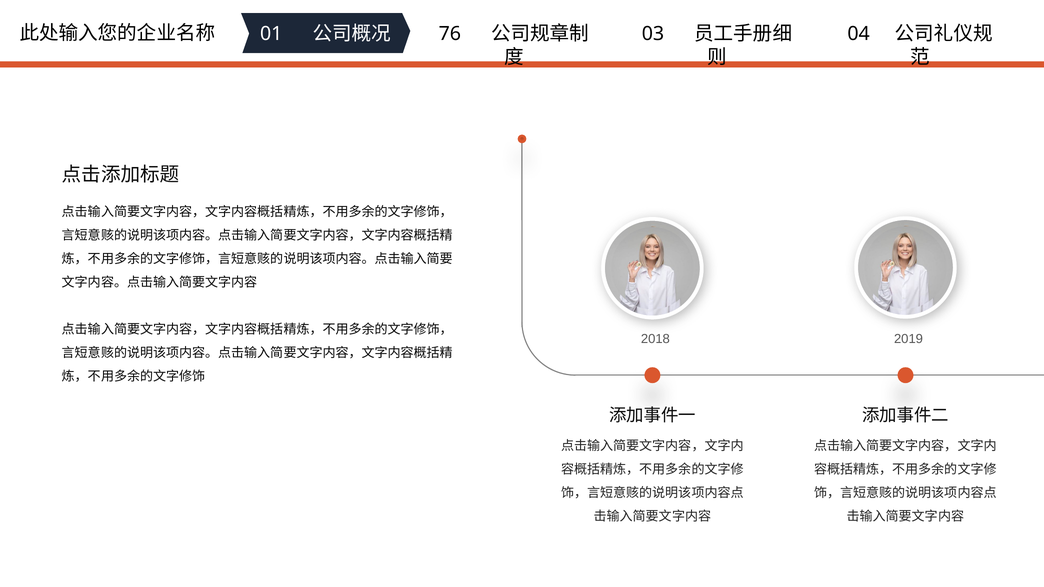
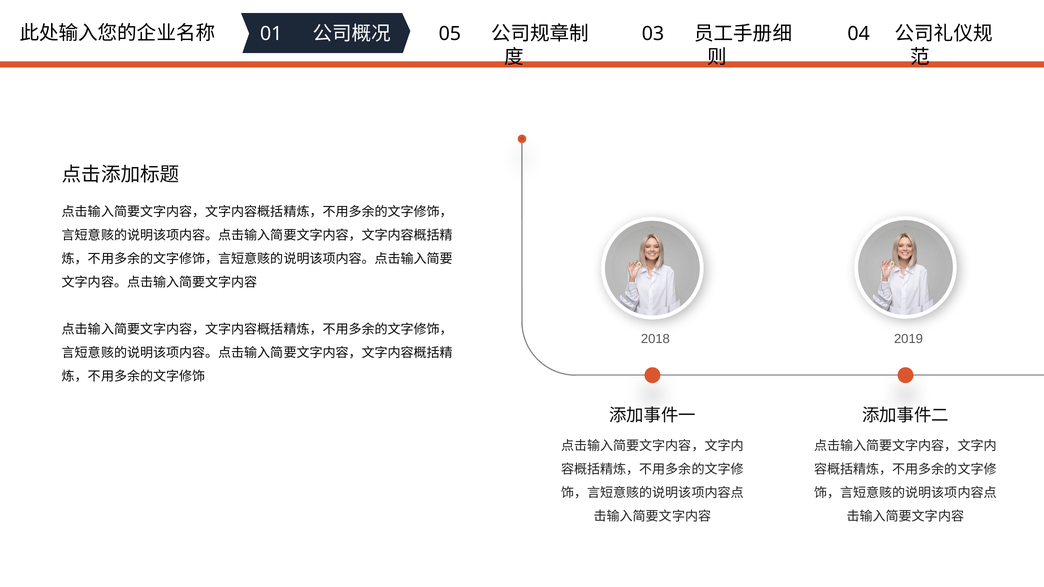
76: 76 -> 05 (450, 34)
